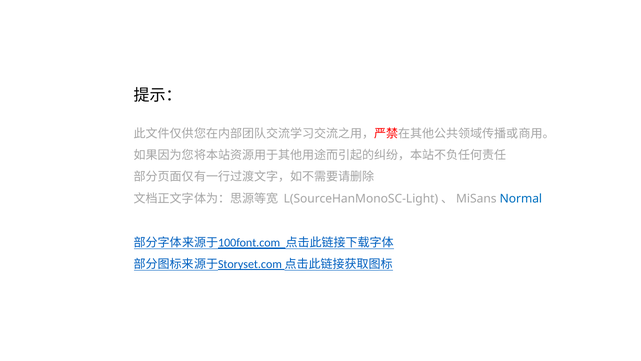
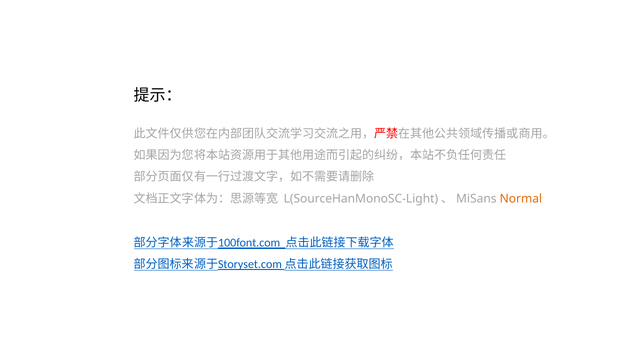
Normal colour: blue -> orange (521, 198)
